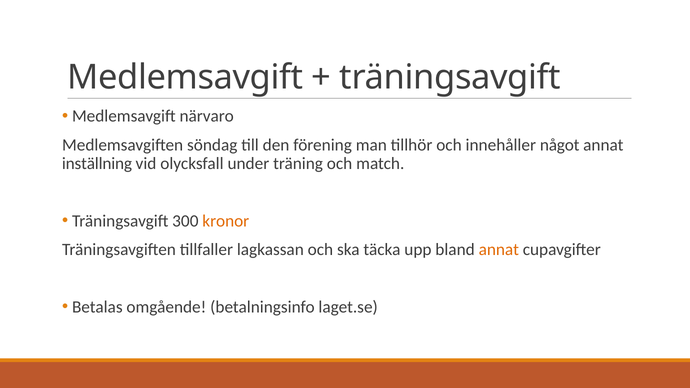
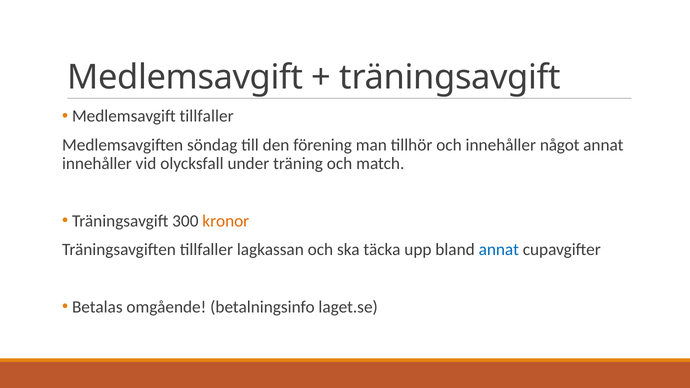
Medlemsavgift närvaro: närvaro -> tillfaller (207, 116)
inställning: inställning -> innehåller (97, 164)
annat colour: orange -> blue (499, 250)
